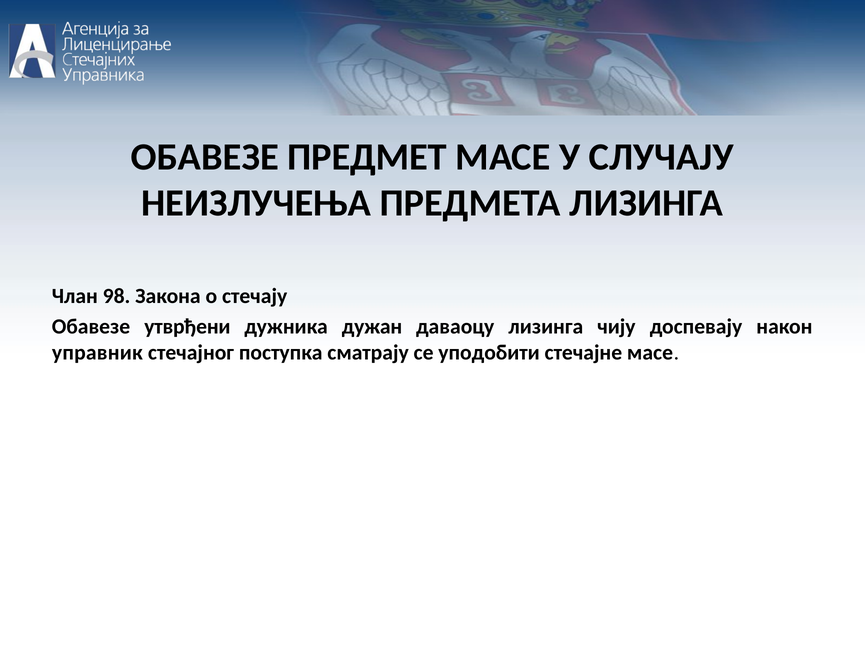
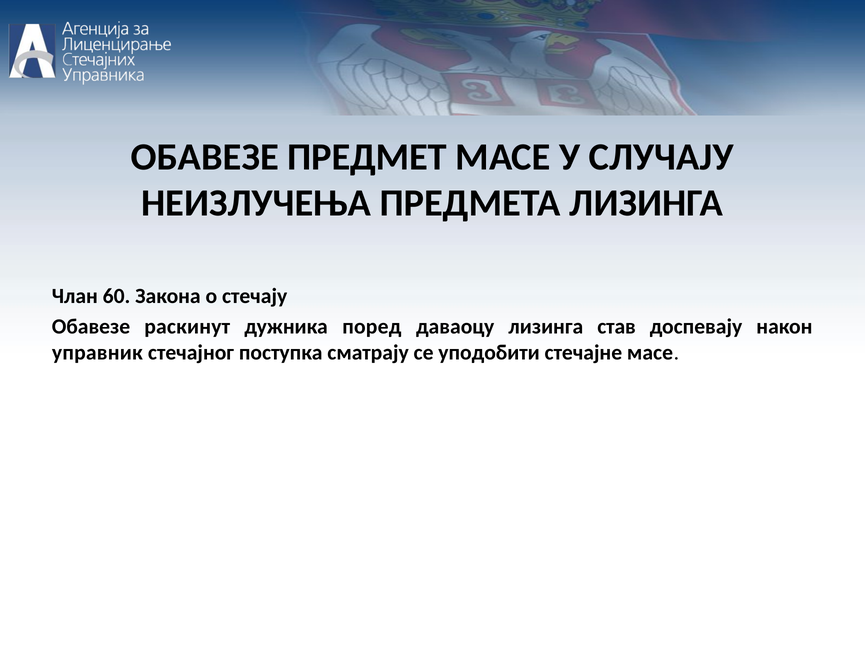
98: 98 -> 60 (117, 296)
утврђени: утврђени -> раскинут (187, 326)
дужан: дужан -> поред (372, 326)
чију: чију -> став (617, 326)
